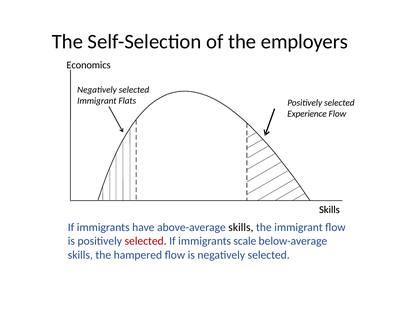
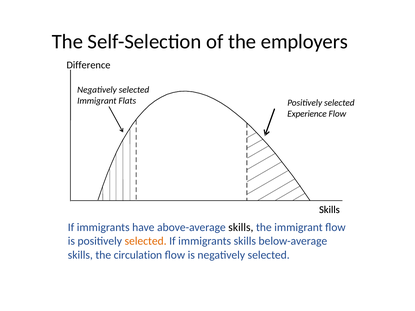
Economics: Economics -> Difference (88, 65)
selected colour: red -> orange (146, 241)
immigrants scale: scale -> skills (245, 241)
hampered: hampered -> circulation (138, 255)
